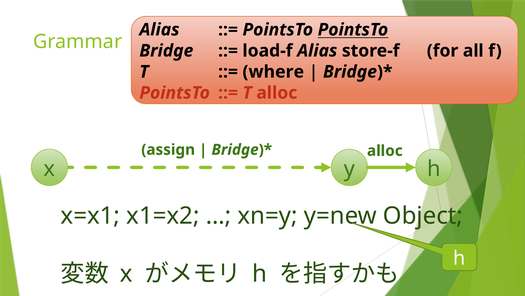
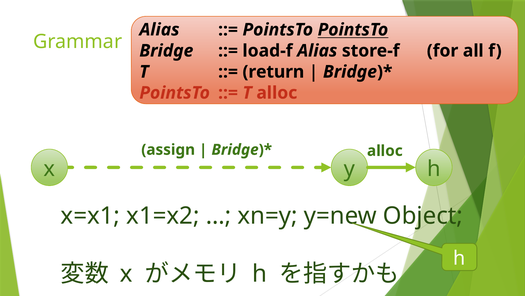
where: where -> return (273, 72)
